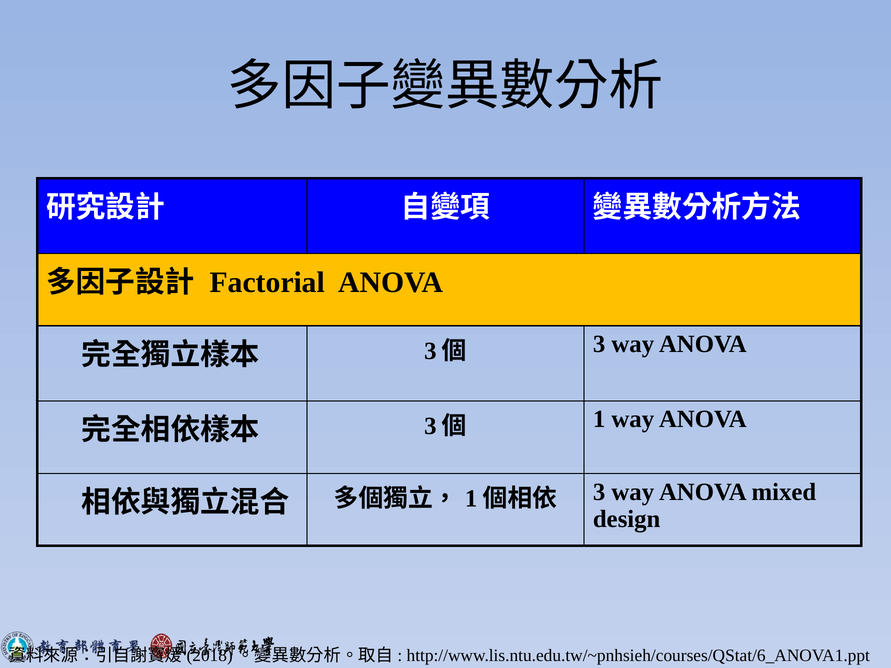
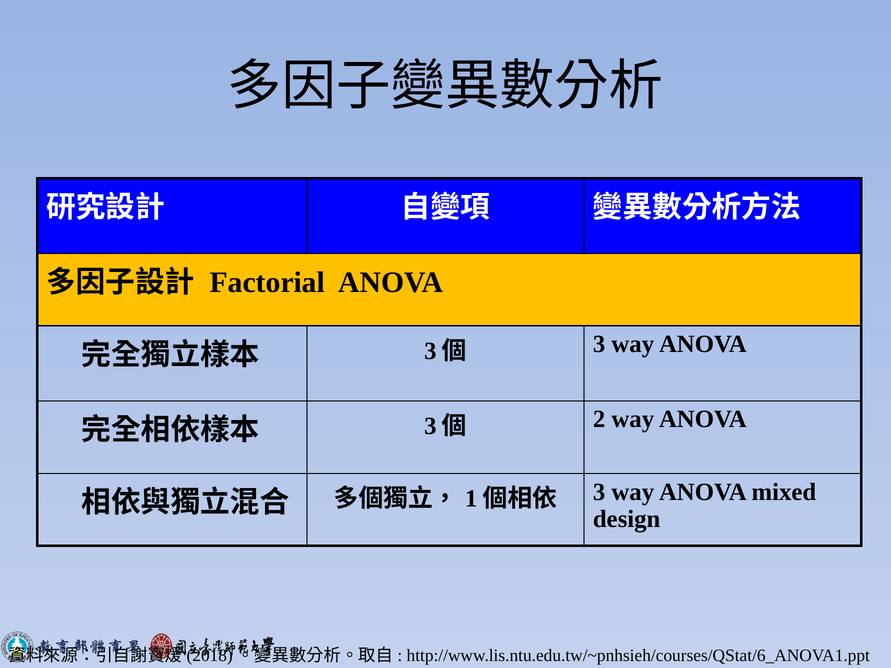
1: 1 -> 2 (599, 419)
